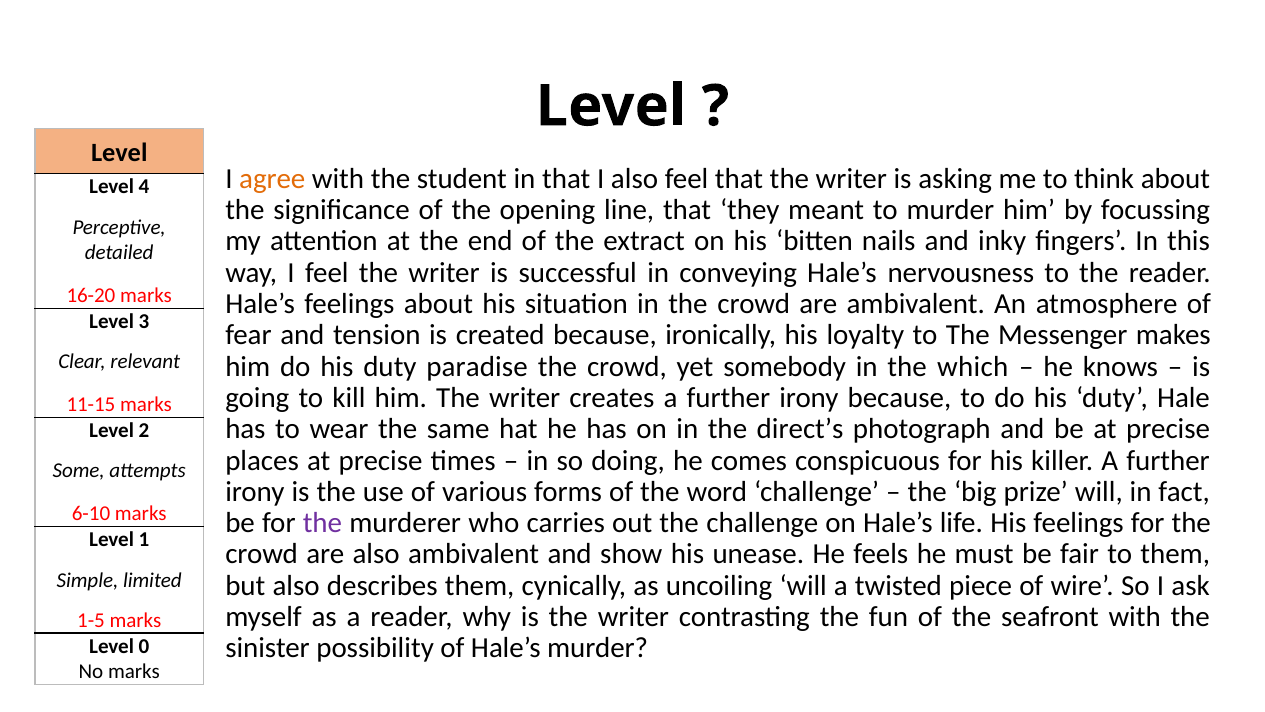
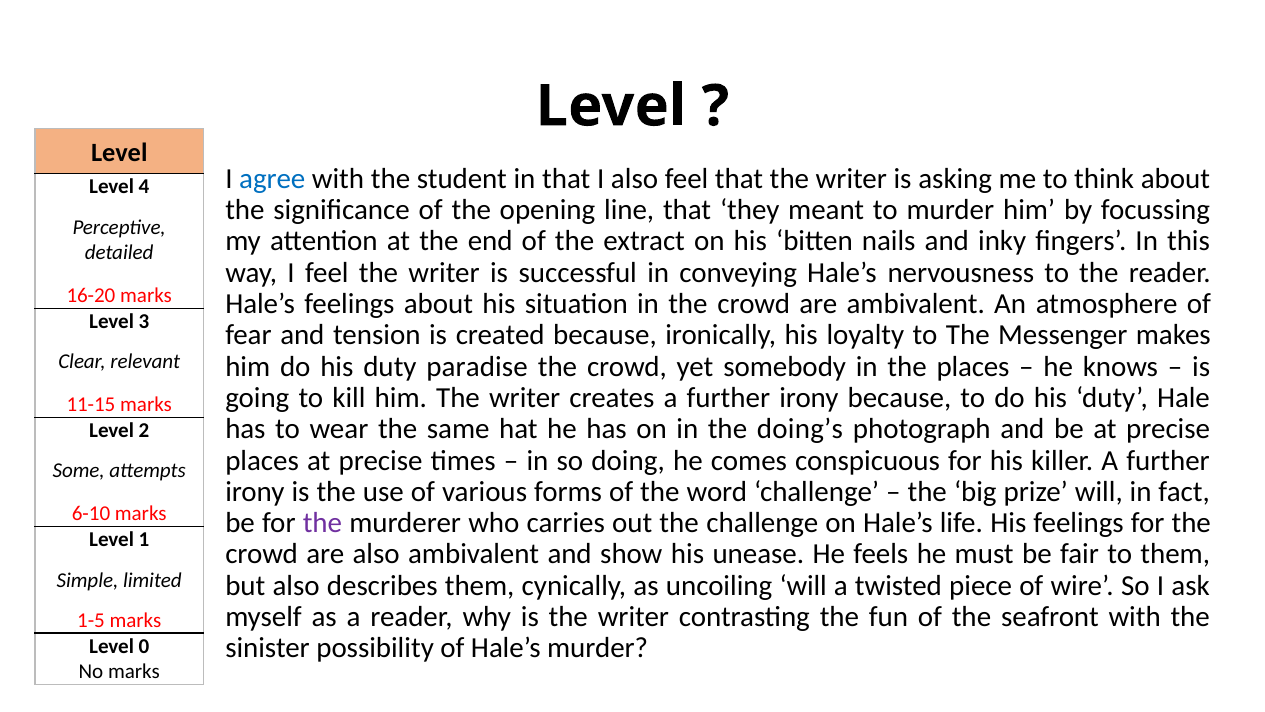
agree colour: orange -> blue (272, 178)
the which: which -> places (973, 366)
direct’s: direct’s -> doing’s (800, 429)
